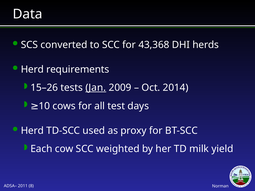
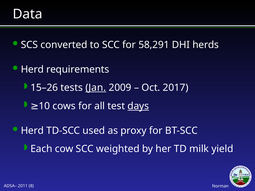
43,368: 43,368 -> 58,291 (154, 45)
2014: 2014 -> 2017 (176, 88)
days underline: none -> present (138, 106)
